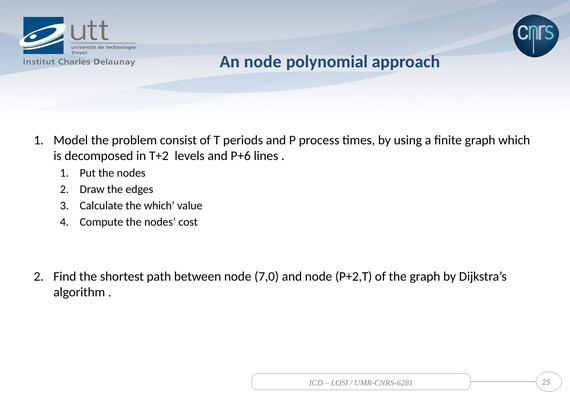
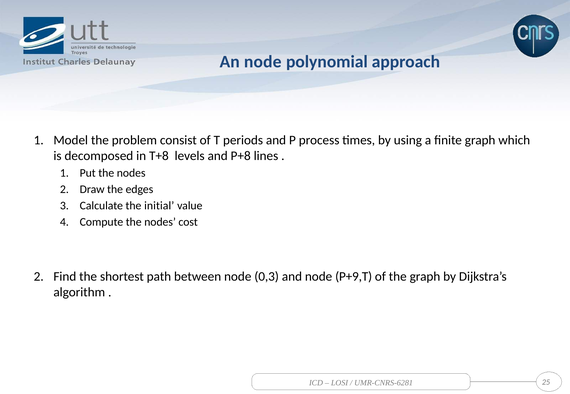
T+2: T+2 -> T+8 (159, 156)
P+6: P+6 -> P+8 (241, 156)
the which: which -> initial (159, 206)
7,0: 7,0 -> 0,3 (267, 277)
P+2,T: P+2,T -> P+9,T (354, 277)
